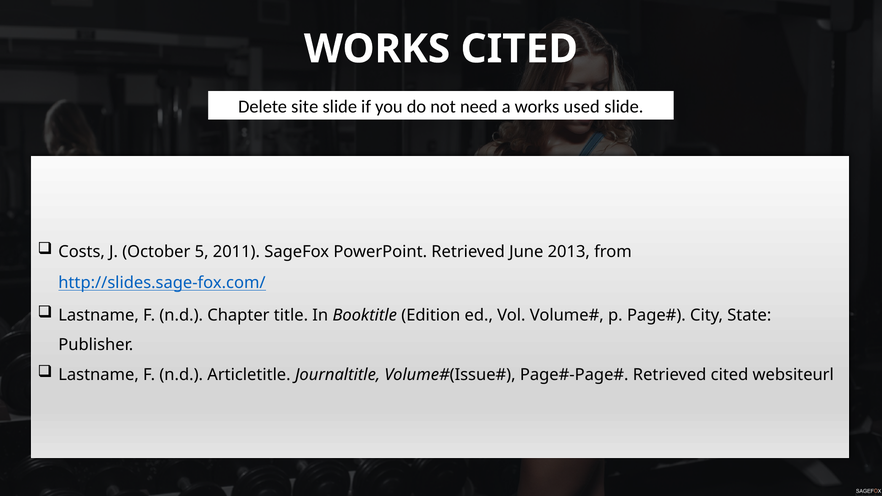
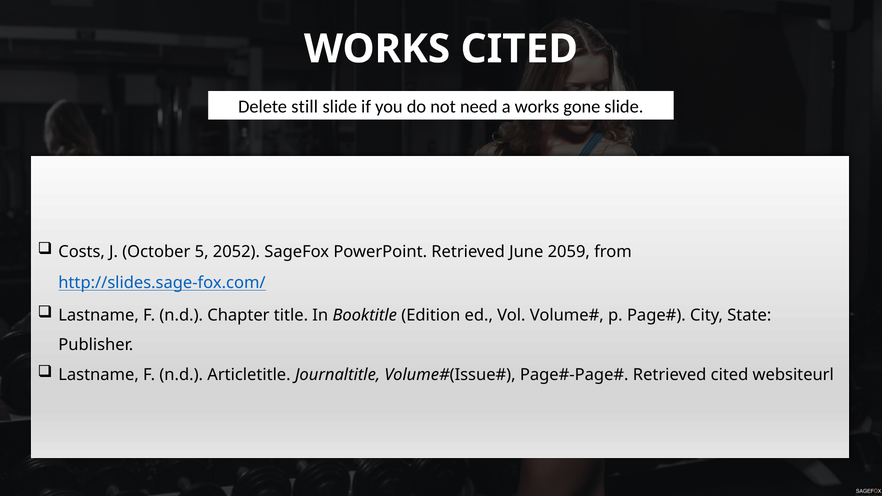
site: site -> still (305, 107)
used: used -> gone (582, 107)
2011: 2011 -> 2052 (236, 252)
2013: 2013 -> 2059 (569, 252)
